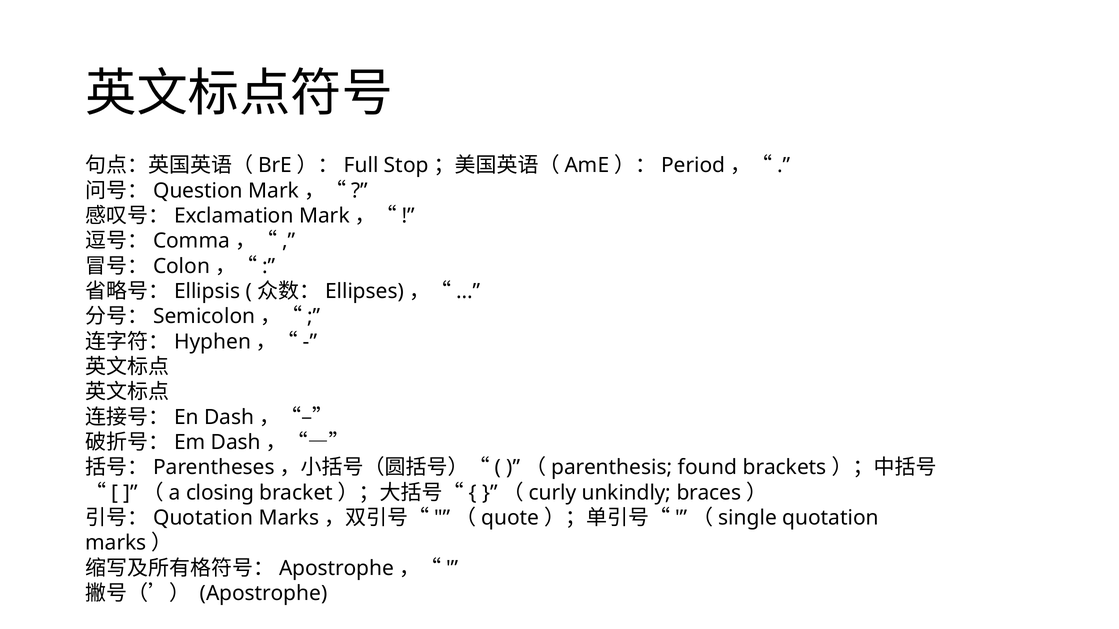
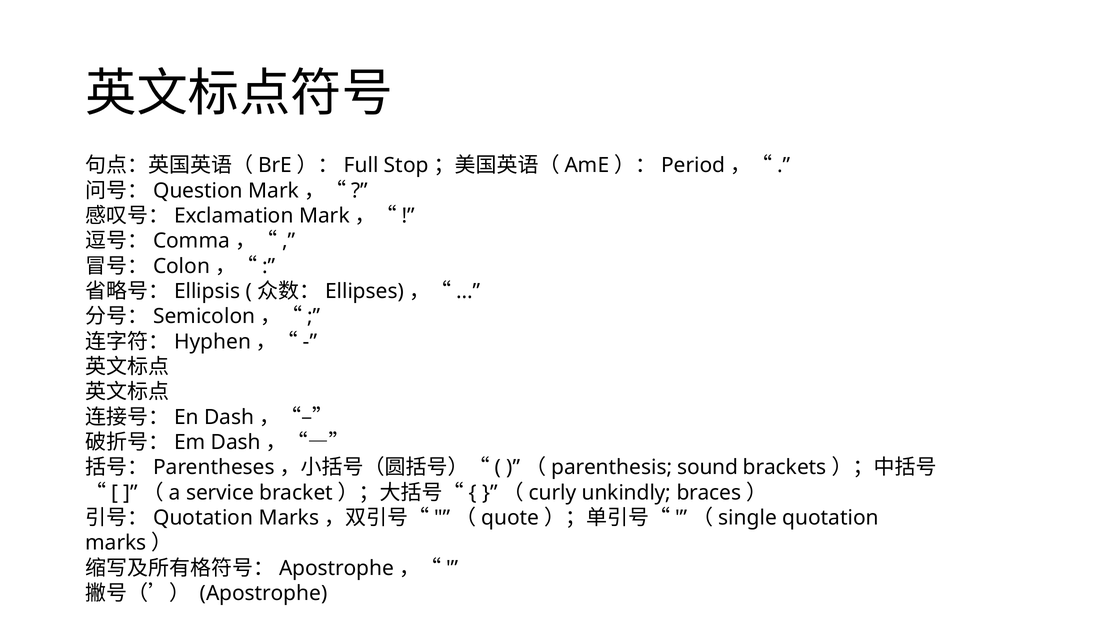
found: found -> sound (708, 468)
closing: closing -> service (220, 493)
